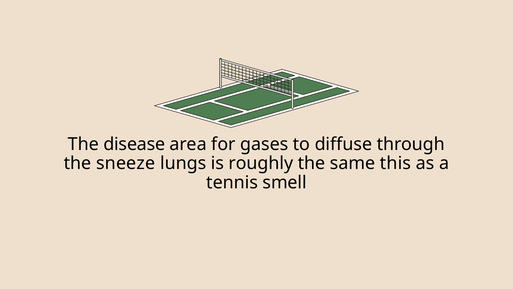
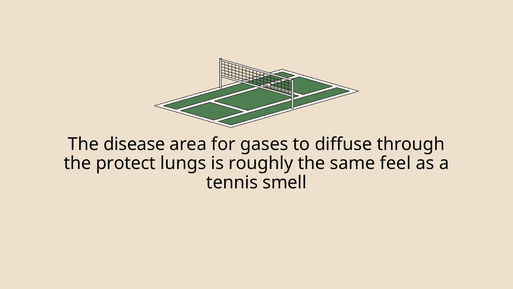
sneeze: sneeze -> protect (126, 163)
this: this -> feel (395, 163)
